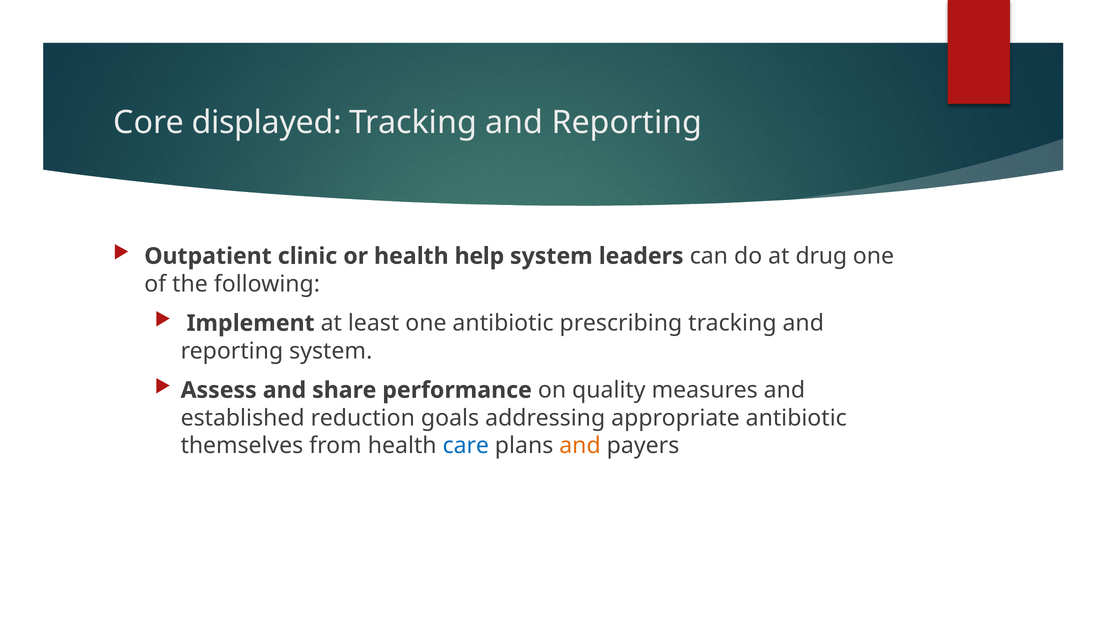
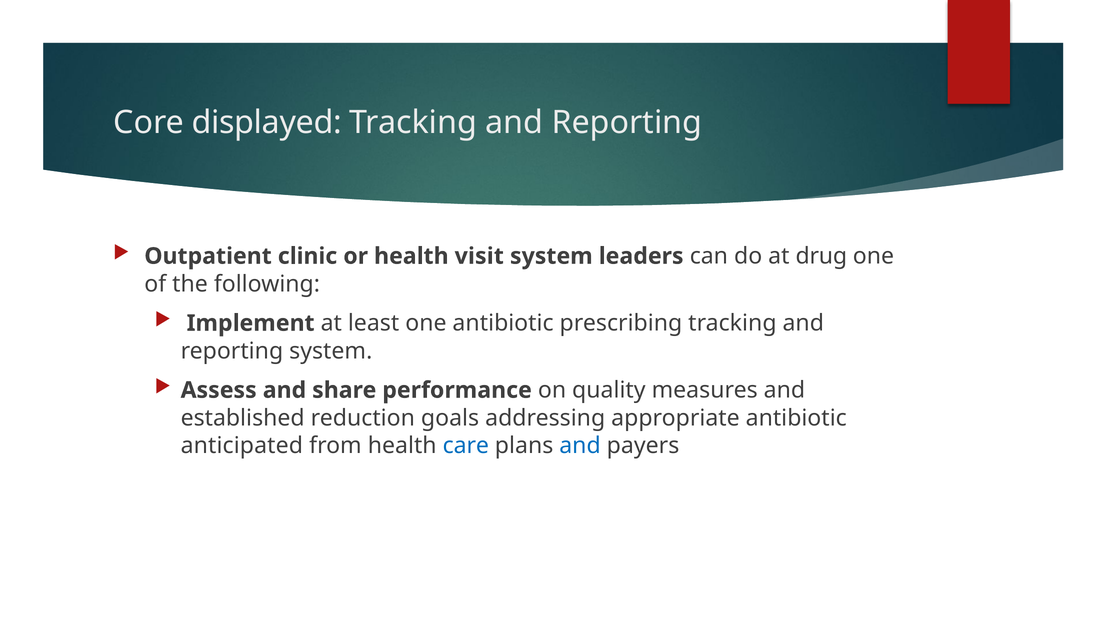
help: help -> visit (479, 256)
themselves: themselves -> anticipated (242, 445)
and colour: orange -> blue (580, 445)
